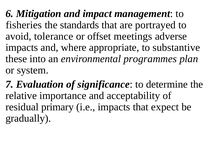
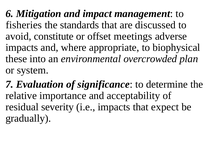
portrayed: portrayed -> discussed (155, 25)
tolerance: tolerance -> constitute (54, 36)
substantive: substantive -> biophysical (176, 47)
programmes: programmes -> overcrowded (150, 59)
primary: primary -> severity (57, 107)
